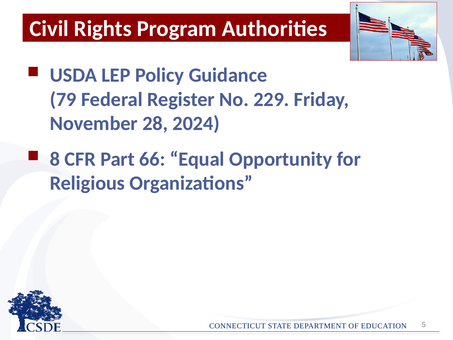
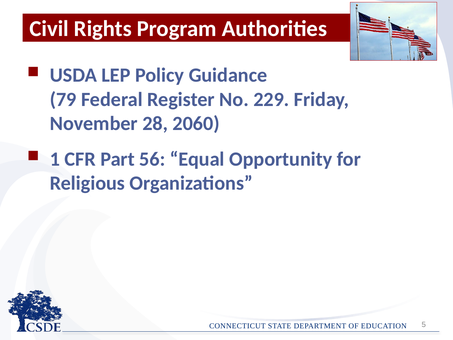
2024: 2024 -> 2060 (196, 123)
8: 8 -> 1 (55, 159)
66: 66 -> 56 (152, 159)
